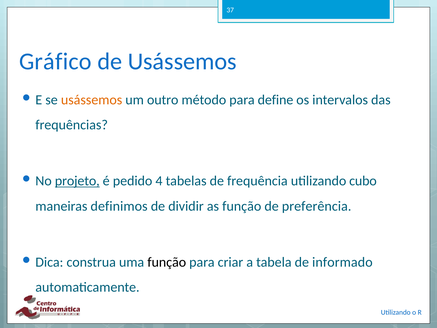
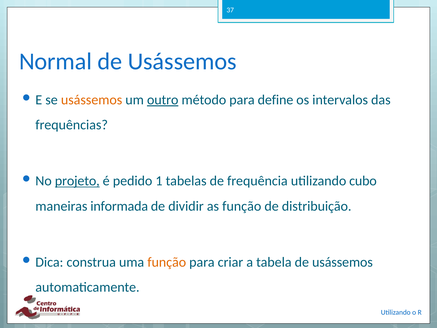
Gráfico: Gráfico -> Normal (56, 61)
outro underline: none -> present (163, 100)
4: 4 -> 1 (159, 181)
definimos: definimos -> informada (119, 206)
preferência: preferência -> distribuição (317, 206)
função colour: black -> orange (167, 262)
tabela de informado: informado -> usássemos (342, 262)
